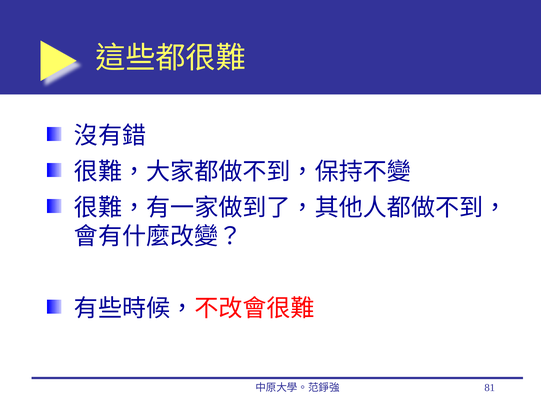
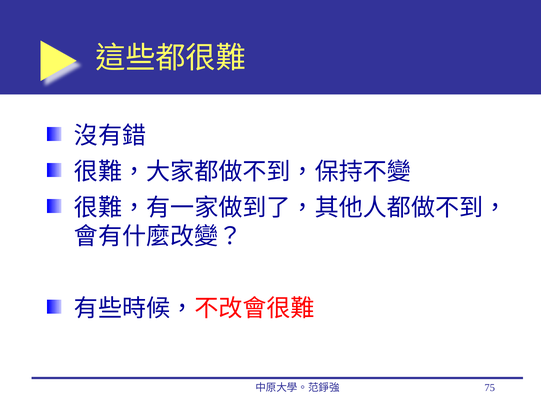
81: 81 -> 75 (490, 388)
